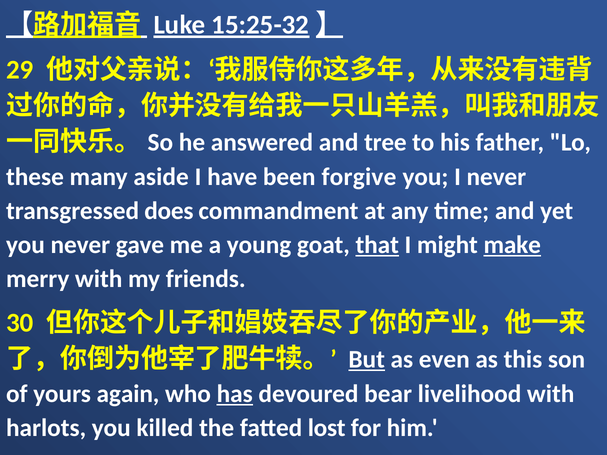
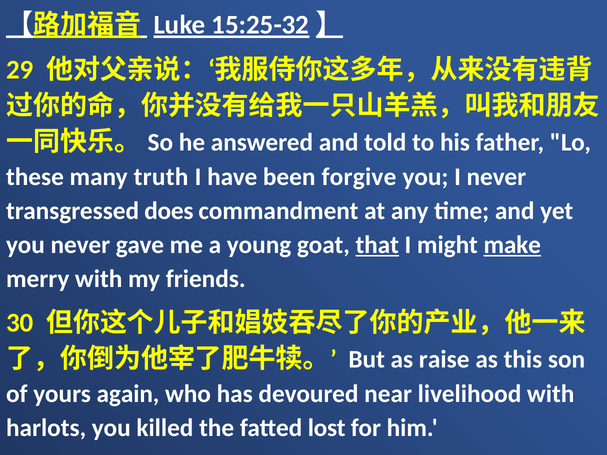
tree: tree -> told (385, 143)
aside: aside -> truth (161, 177)
But underline: present -> none (367, 360)
even: even -> raise (444, 360)
has underline: present -> none (235, 394)
bear: bear -> near (388, 394)
